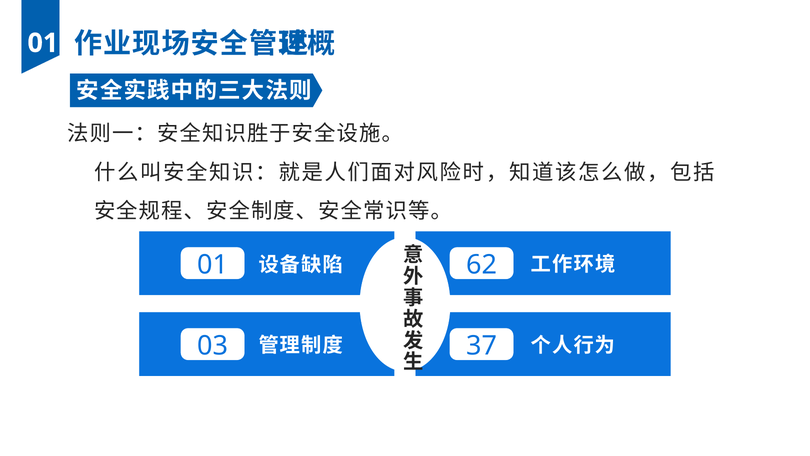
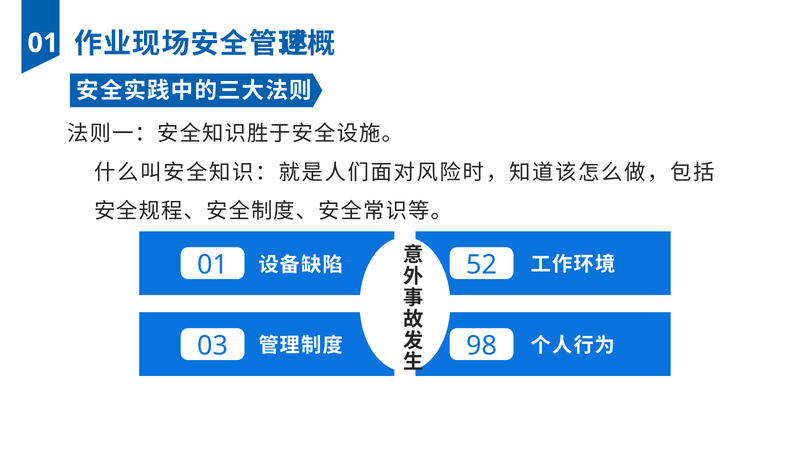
62: 62 -> 52 (482, 265)
37: 37 -> 98 (482, 346)
